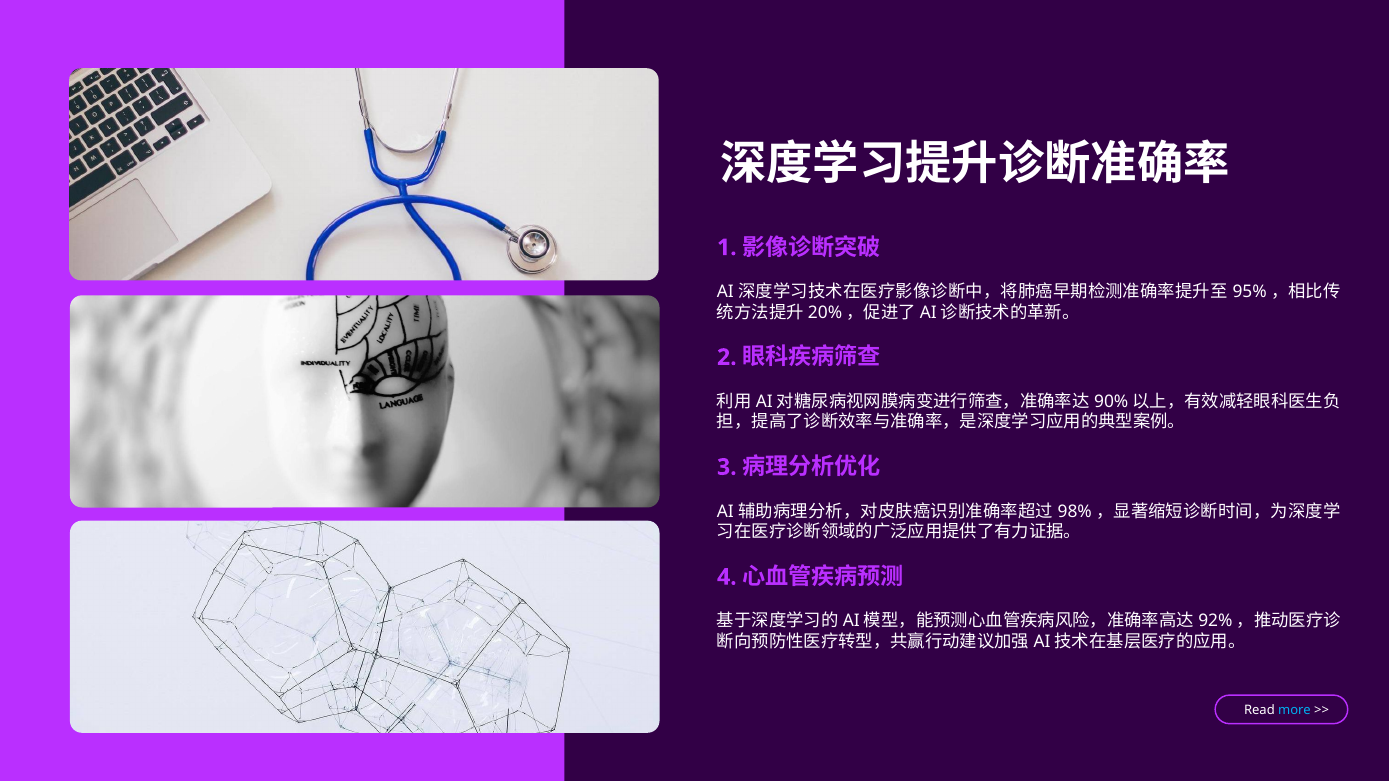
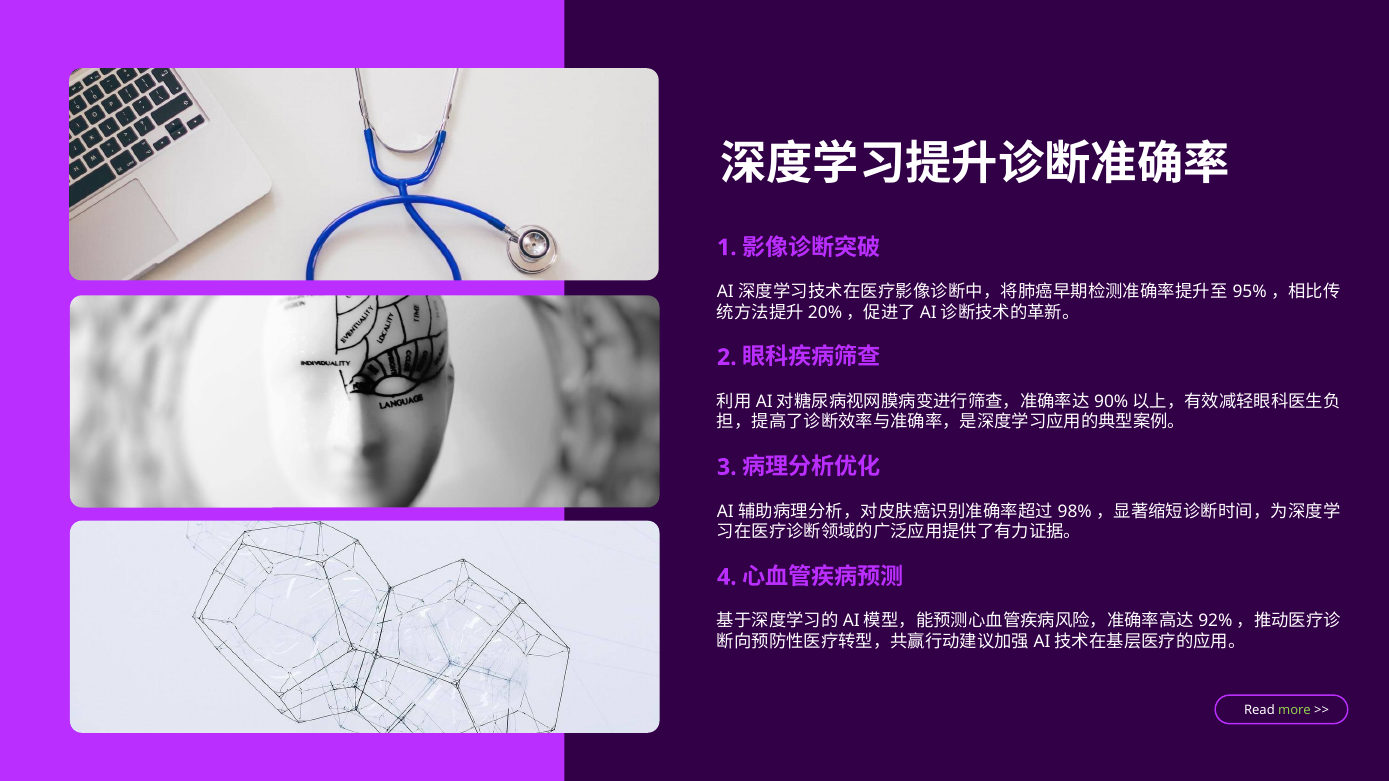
more colour: light blue -> light green (1295, 711)
